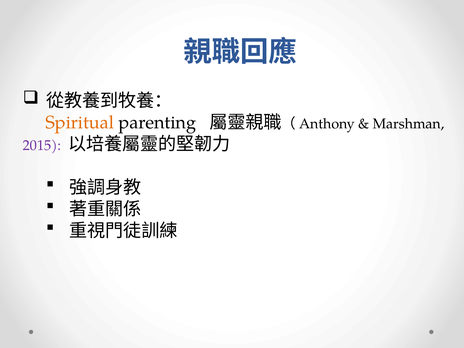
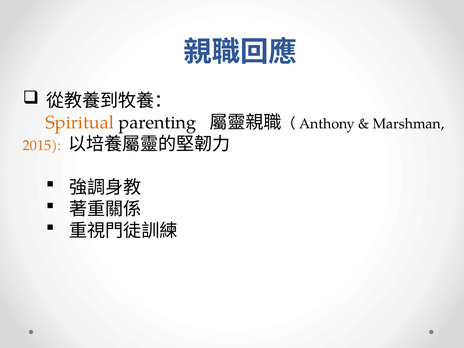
2015 colour: purple -> orange (42, 146)
